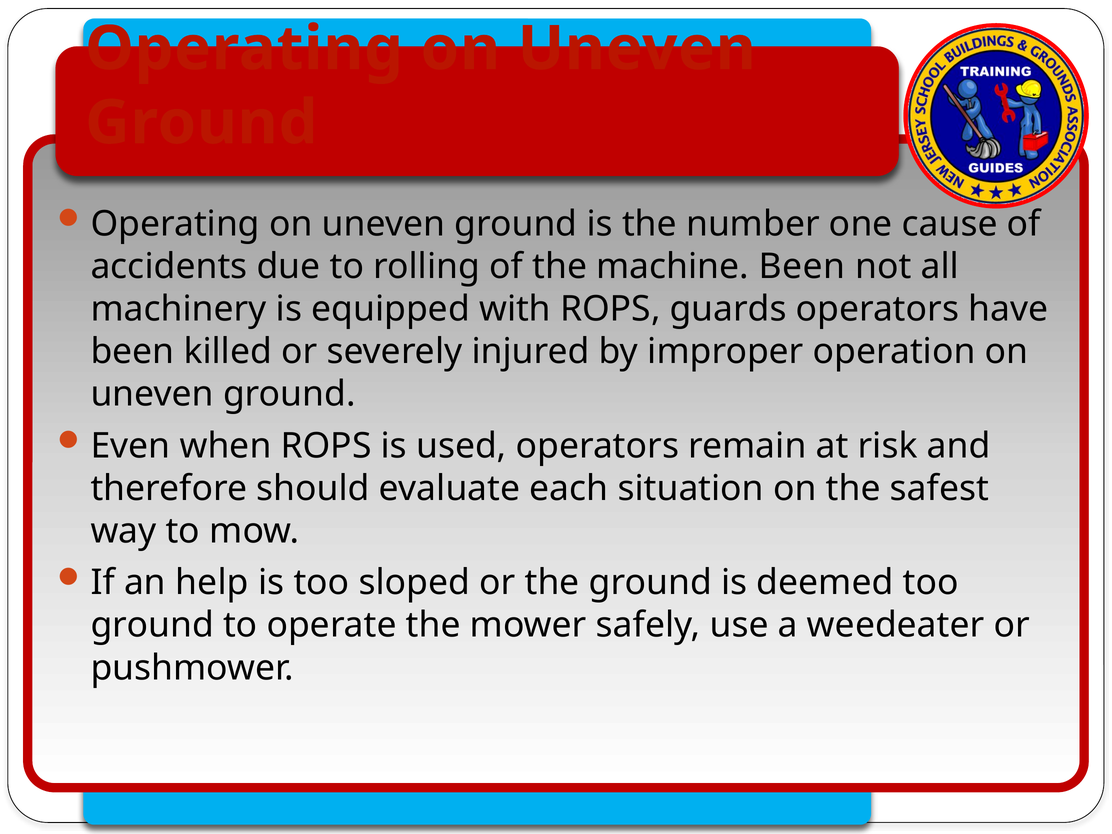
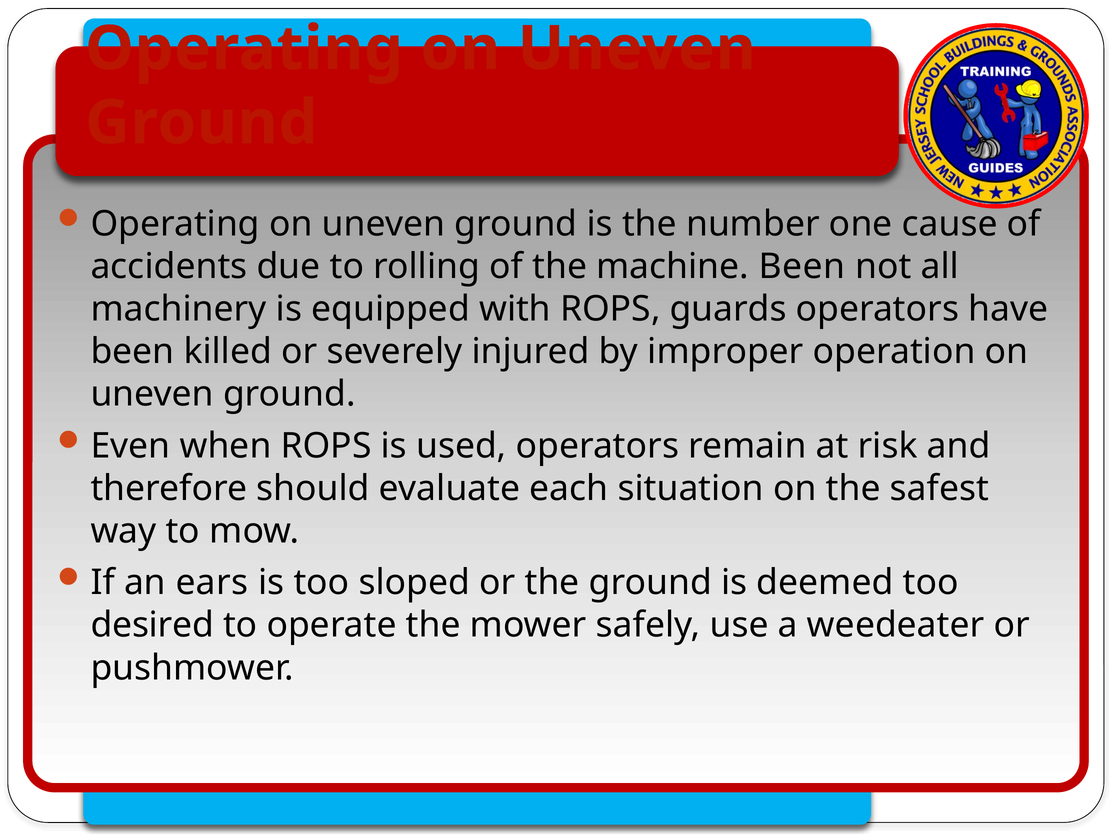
help: help -> ears (212, 583)
ground: ground -> desired (152, 625)
